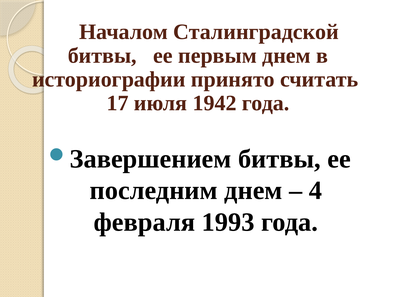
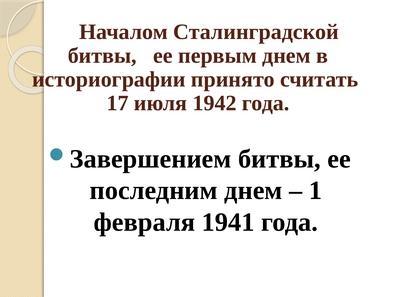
4: 4 -> 1 (315, 191)
1993: 1993 -> 1941 (228, 222)
